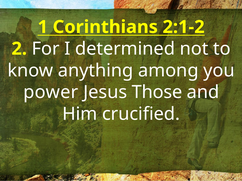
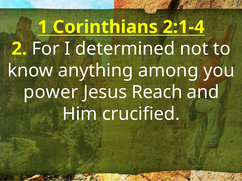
2:1-2: 2:1-2 -> 2:1-4 (184, 27)
Those: Those -> Reach (157, 92)
